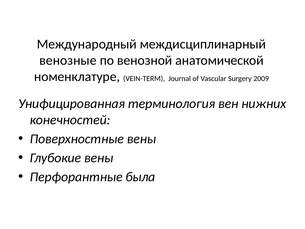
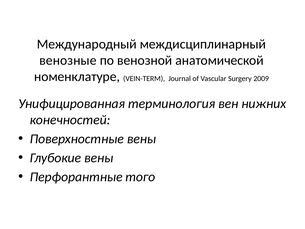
была: была -> того (140, 177)
